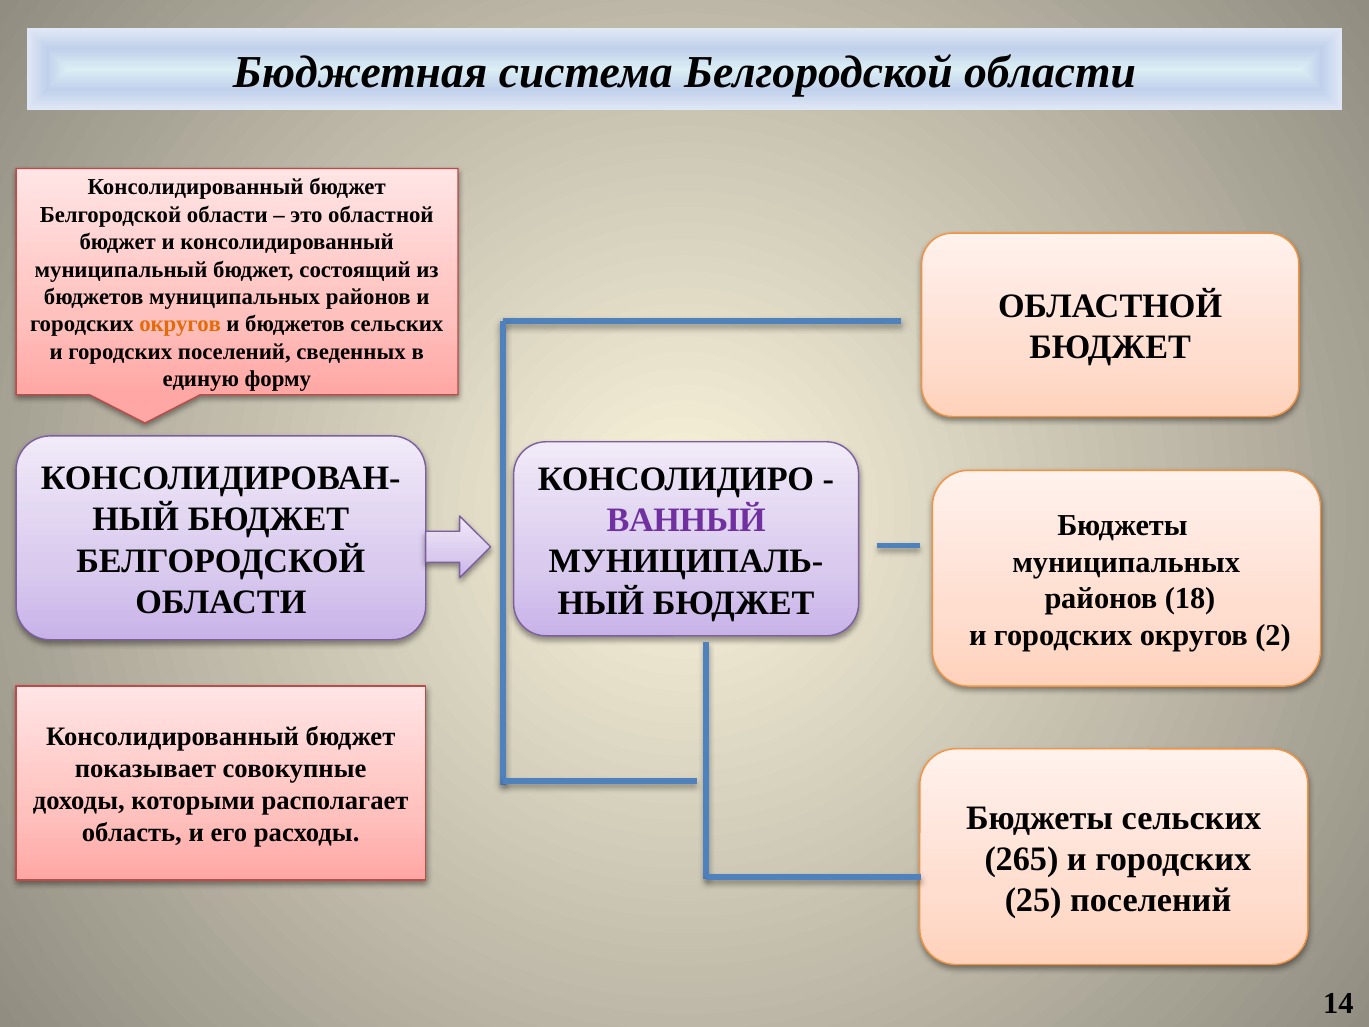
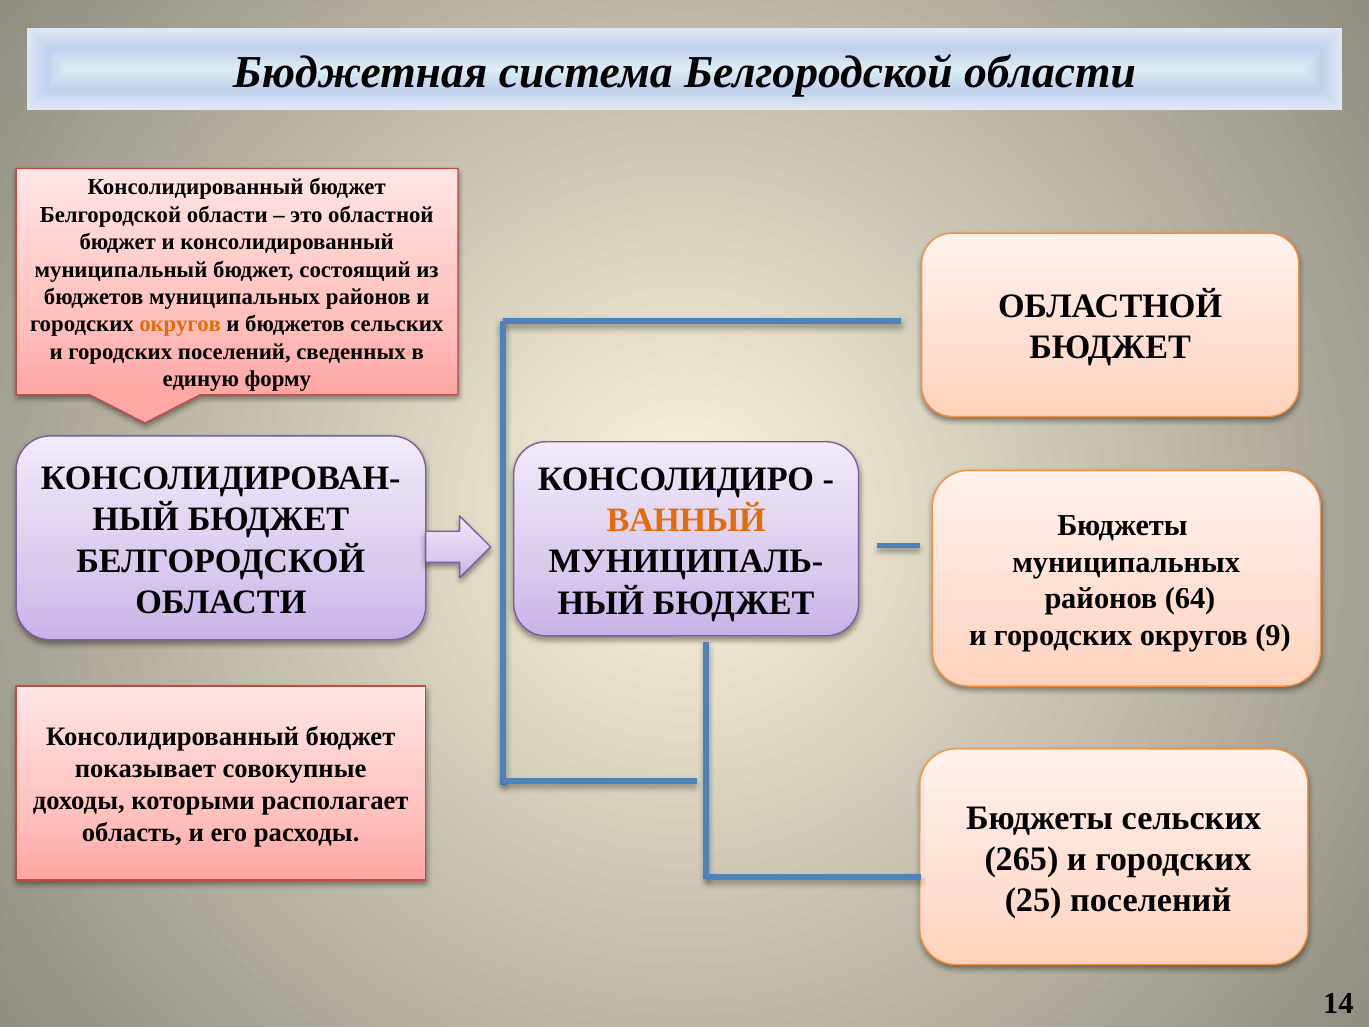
ВАННЫЙ colour: purple -> orange (686, 520)
18: 18 -> 64 (1190, 598)
2: 2 -> 9 (1273, 635)
